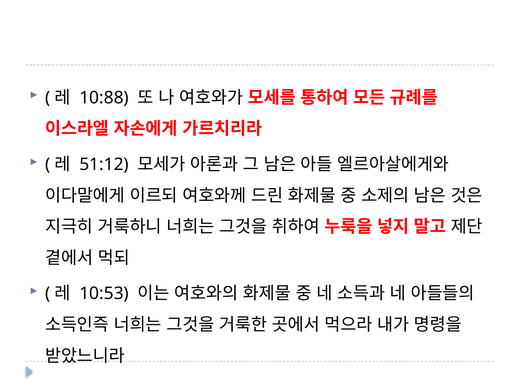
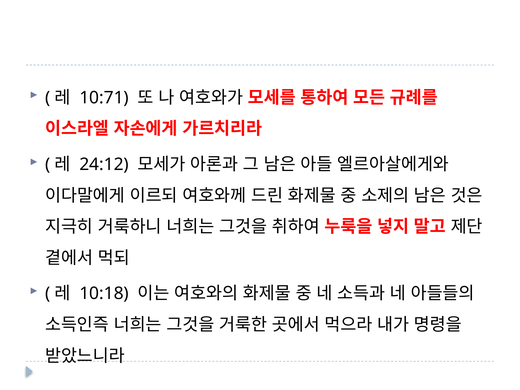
10:88: 10:88 -> 10:71 (104, 98)
51:12: 51:12 -> 24:12 (104, 164)
10:53: 10:53 -> 10:18 (104, 294)
